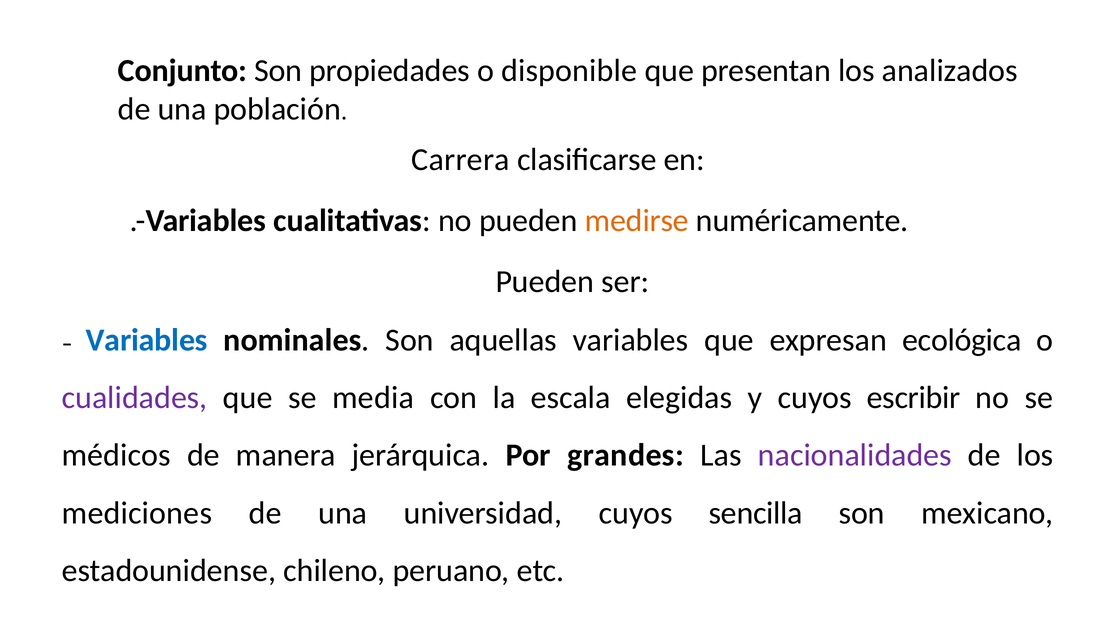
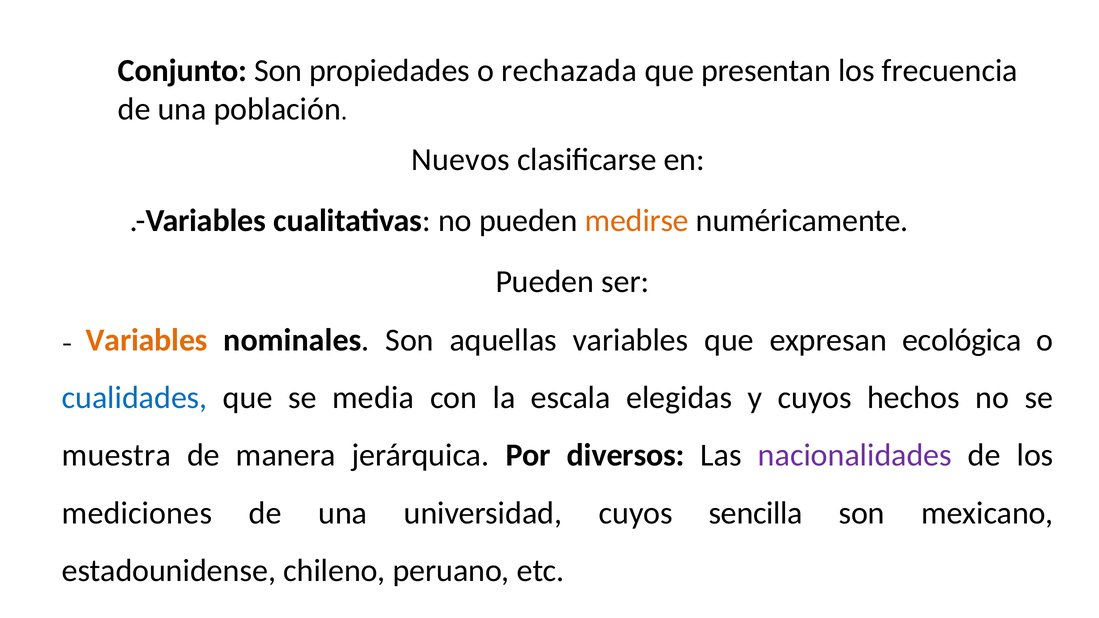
disponible: disponible -> rechazada (569, 71)
analizados: analizados -> frecuencia (950, 71)
Carrera: Carrera -> Nuevos (461, 160)
Variables colour: blue -> orange (147, 340)
cualidades colour: purple -> blue (135, 398)
escribir: escribir -> hechos (913, 398)
médicos: médicos -> muestra (116, 456)
grandes: grandes -> diversos (626, 456)
